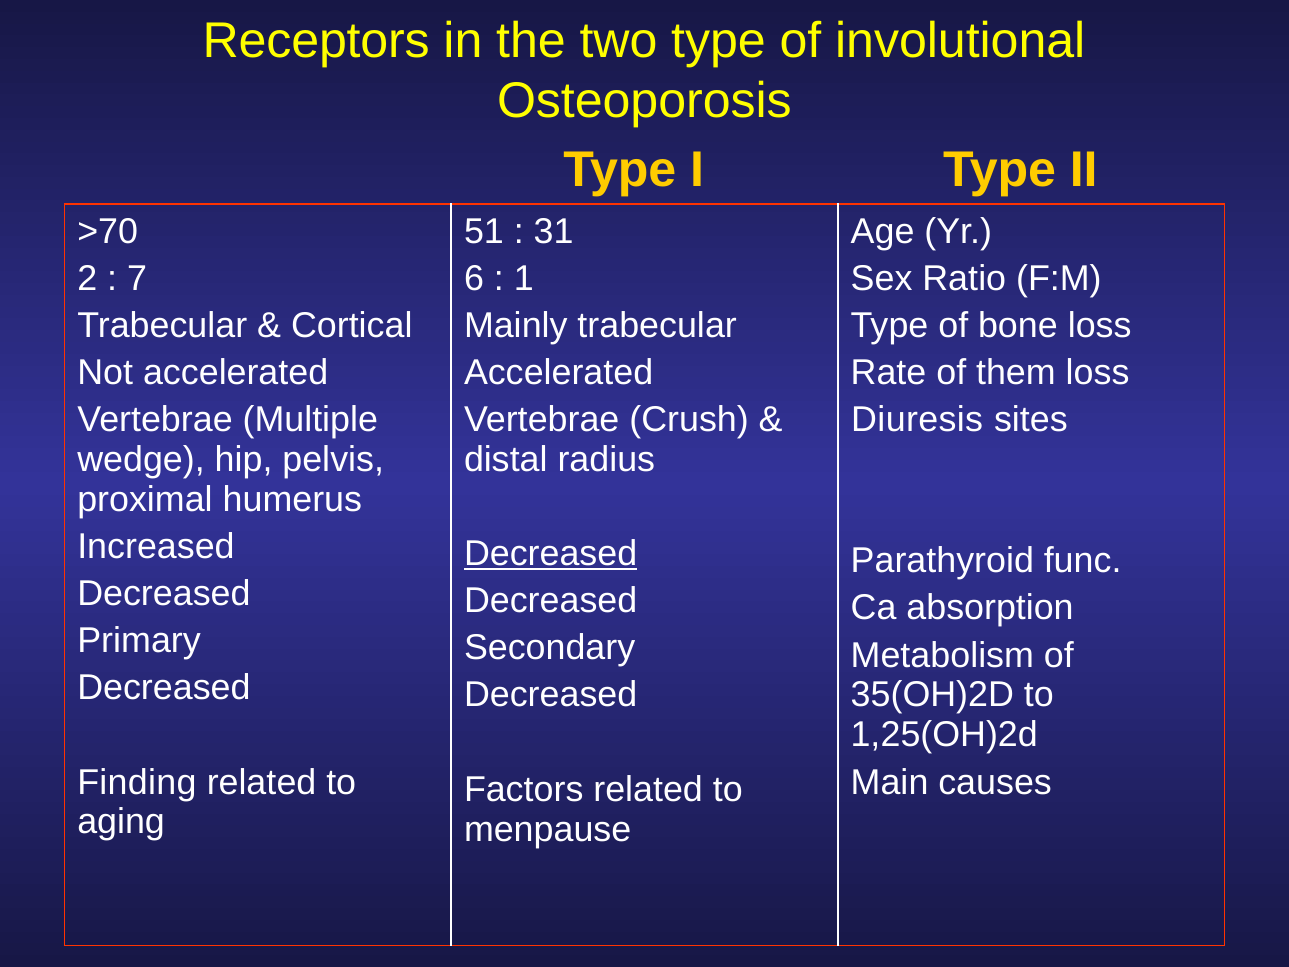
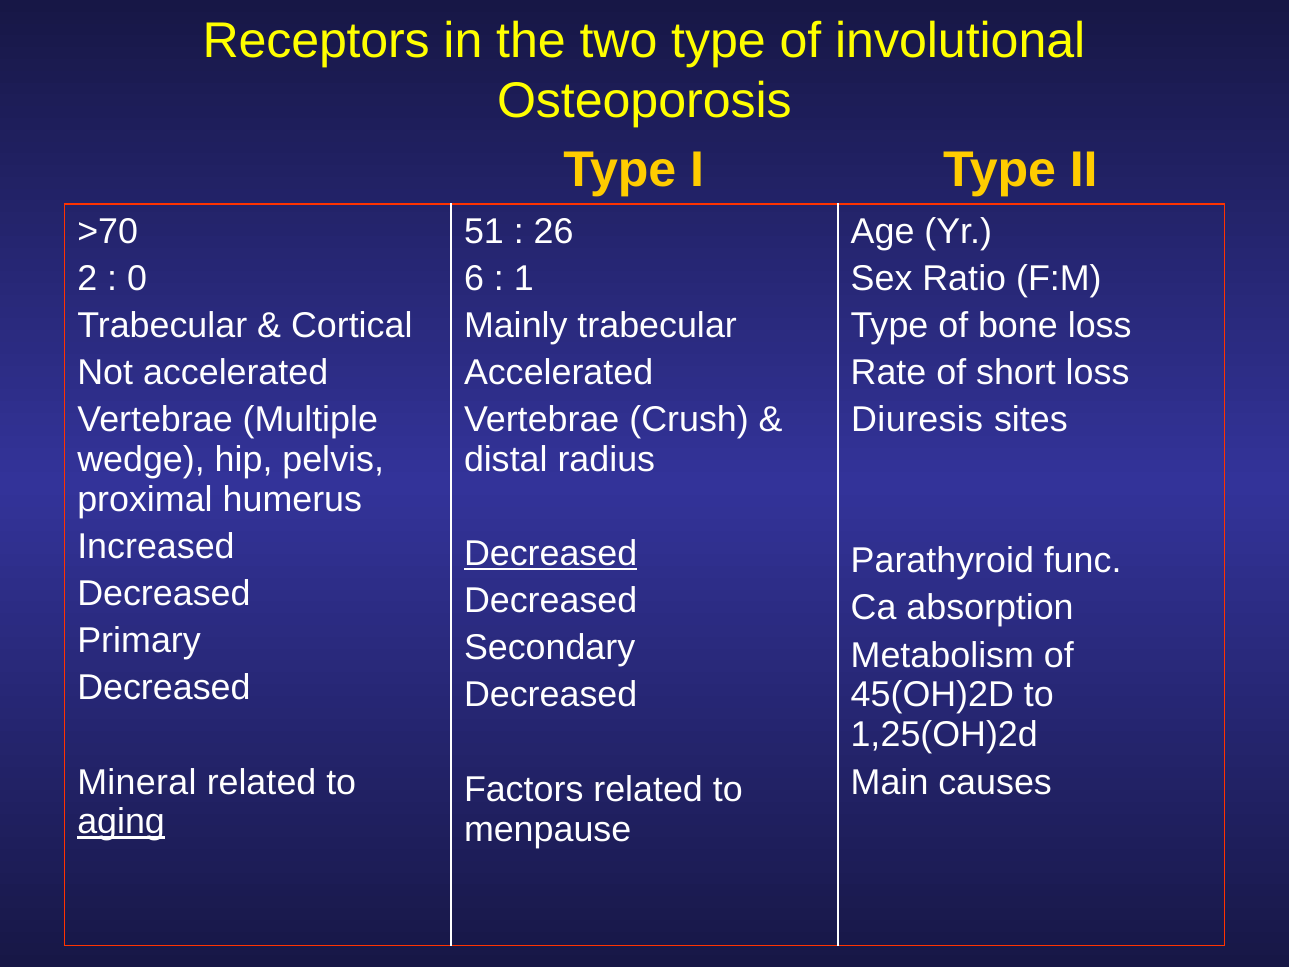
31: 31 -> 26 (554, 231)
7: 7 -> 0 (137, 278)
them: them -> short (1016, 372)
35(OH)2D: 35(OH)2D -> 45(OH)2D (932, 695)
Finding: Finding -> Mineral (137, 782)
aging underline: none -> present (121, 822)
